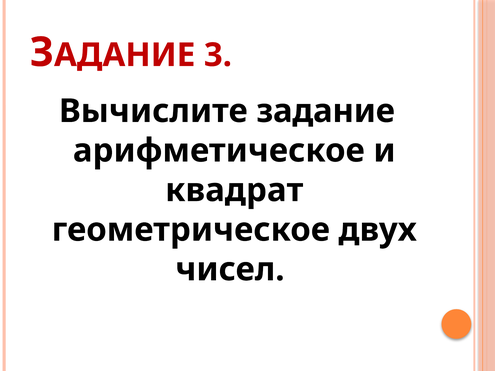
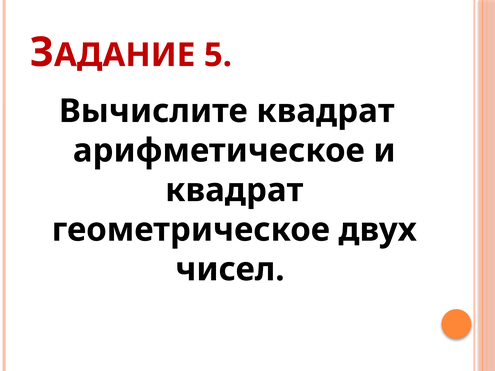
3: 3 -> 5 (218, 55)
Вычислите задание: задание -> квадрат (325, 111)
